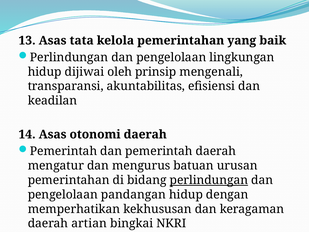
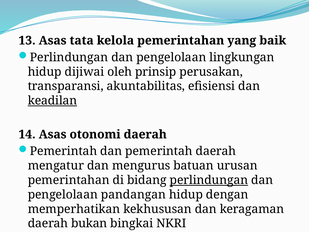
mengenali: mengenali -> perusakan (211, 72)
keadilan underline: none -> present (52, 101)
artian: artian -> bukan (89, 223)
